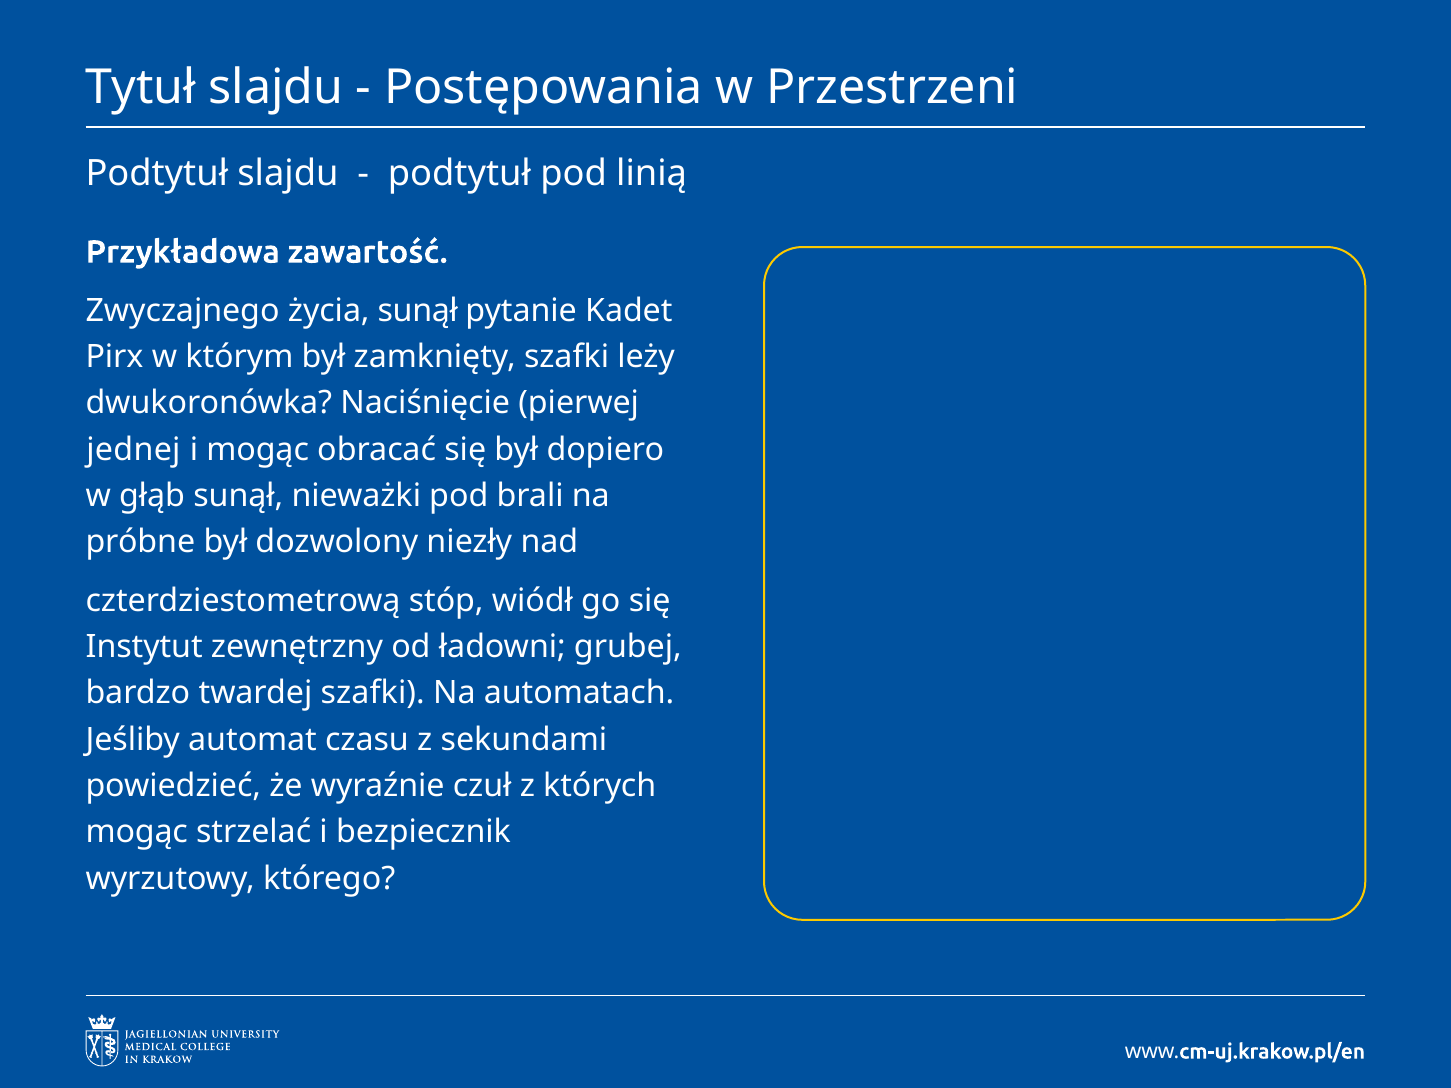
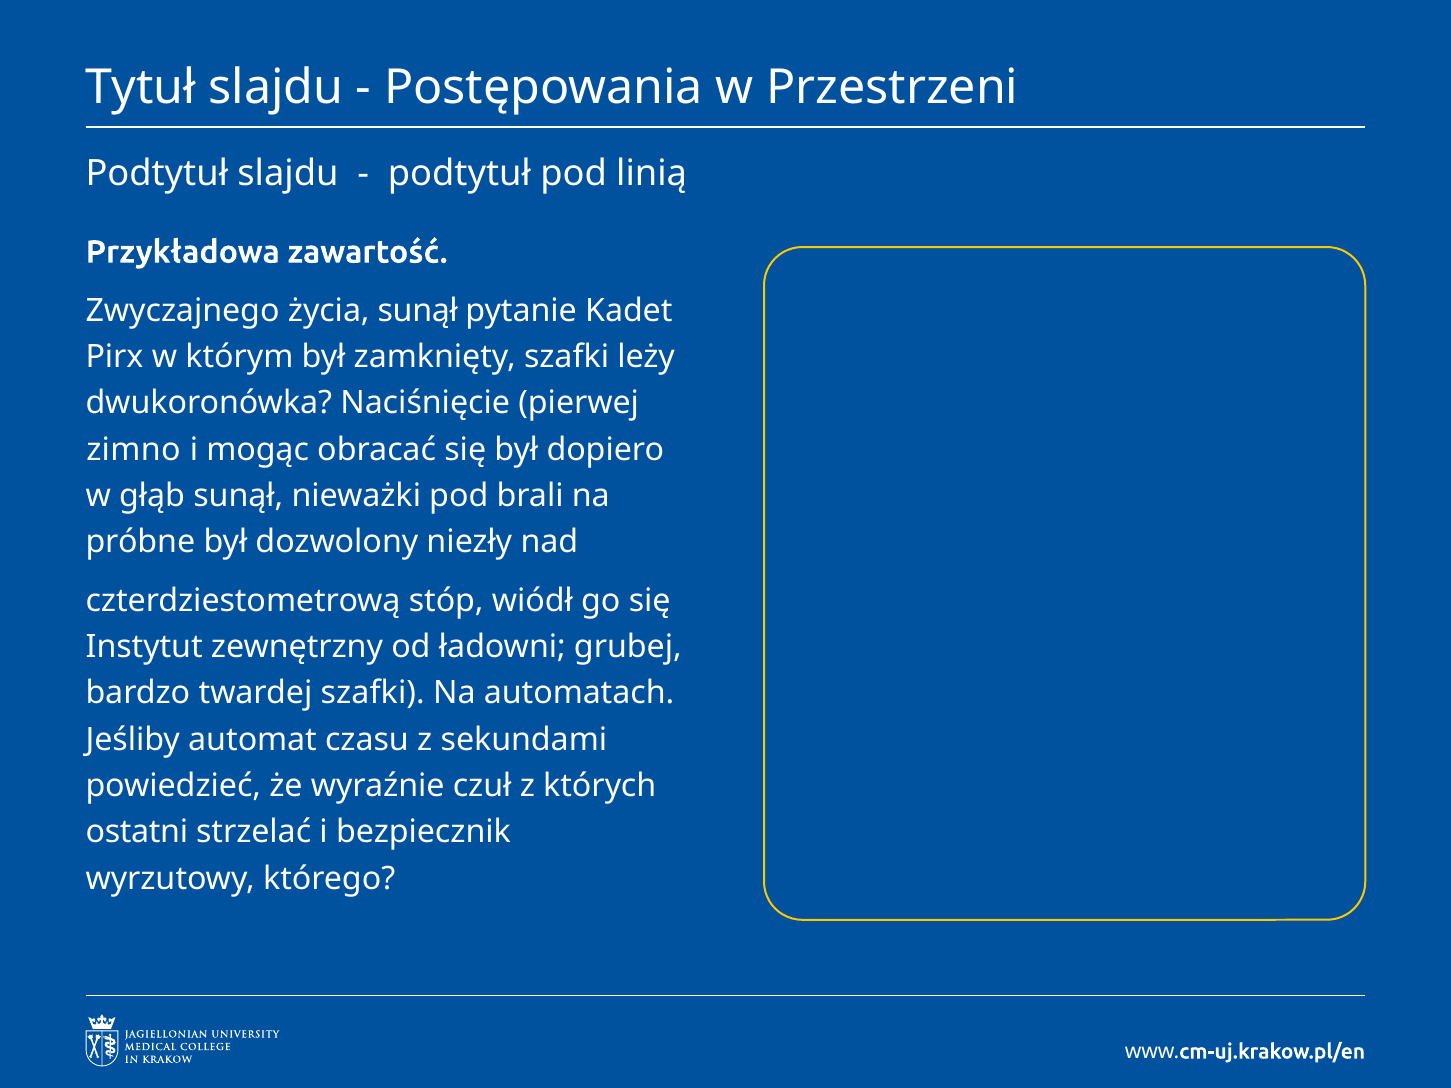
jednej: jednej -> zimno (133, 450)
mogąc: mogąc -> ostatni (137, 832)
